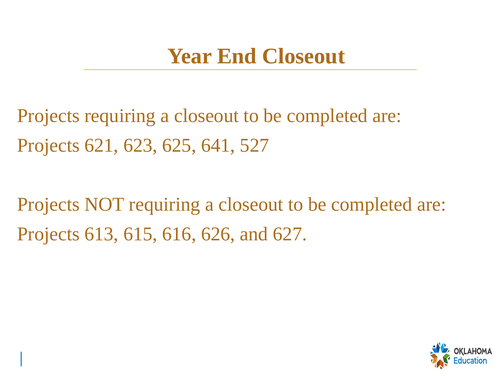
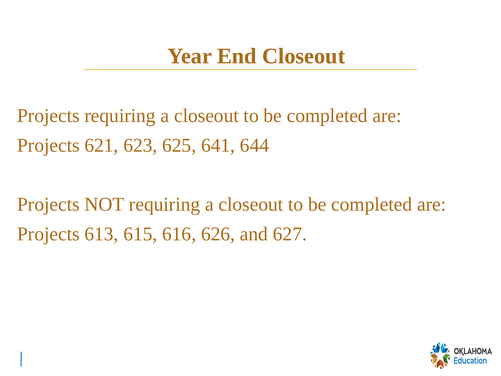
527: 527 -> 644 (255, 145)
